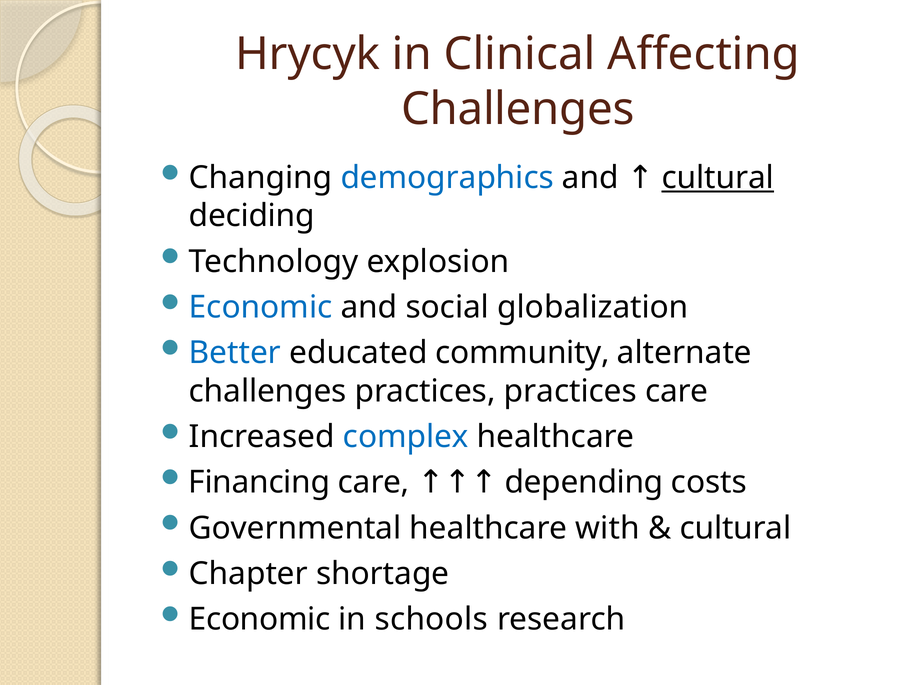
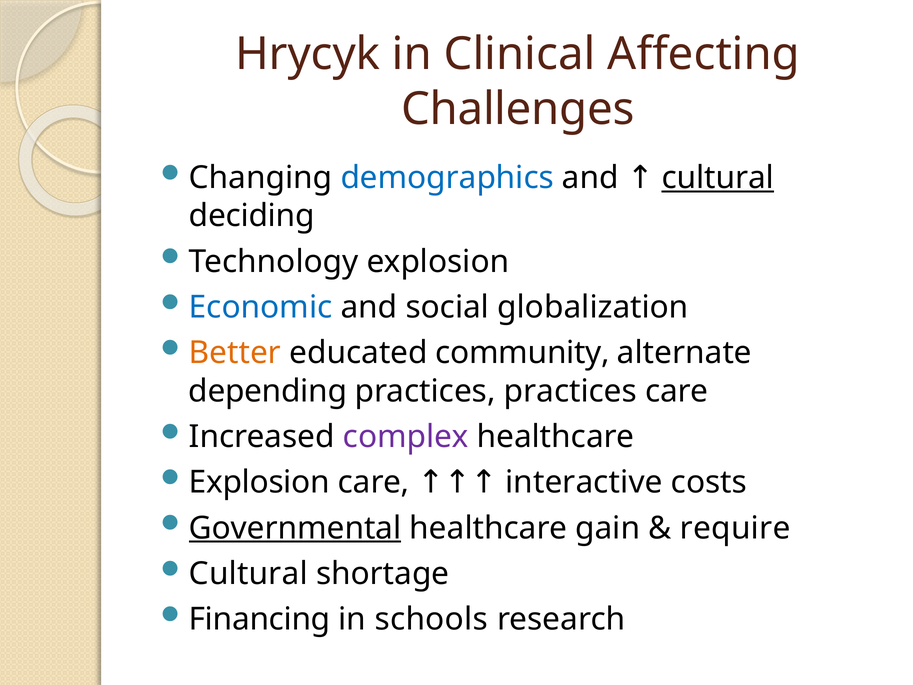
Better colour: blue -> orange (235, 353)
challenges: challenges -> depending (268, 391)
complex colour: blue -> purple (406, 437)
Financing: Financing -> Explosion (259, 482)
depending: depending -> interactive (584, 482)
Governmental underline: none -> present (295, 528)
with: with -> gain (608, 528)
cultural: cultural -> require (735, 528)
Chapter: Chapter -> Cultural (248, 573)
Economic: Economic -> Financing (260, 619)
